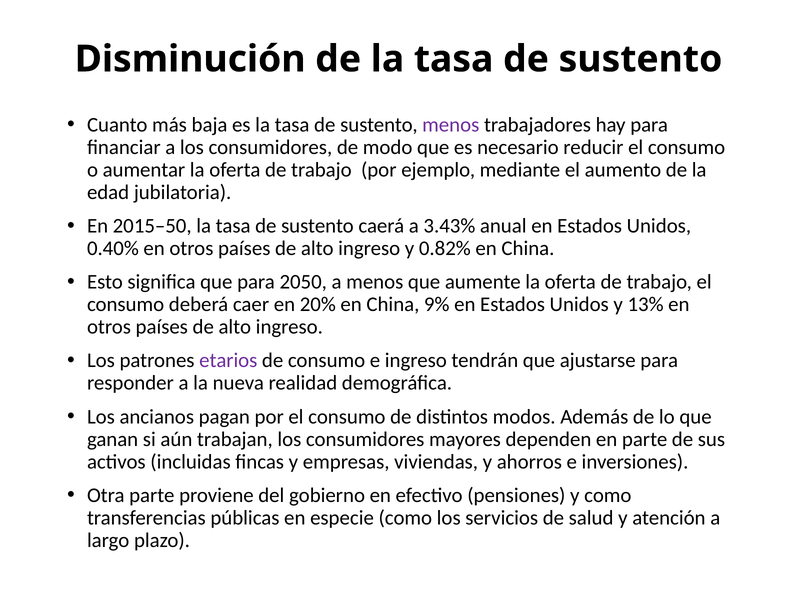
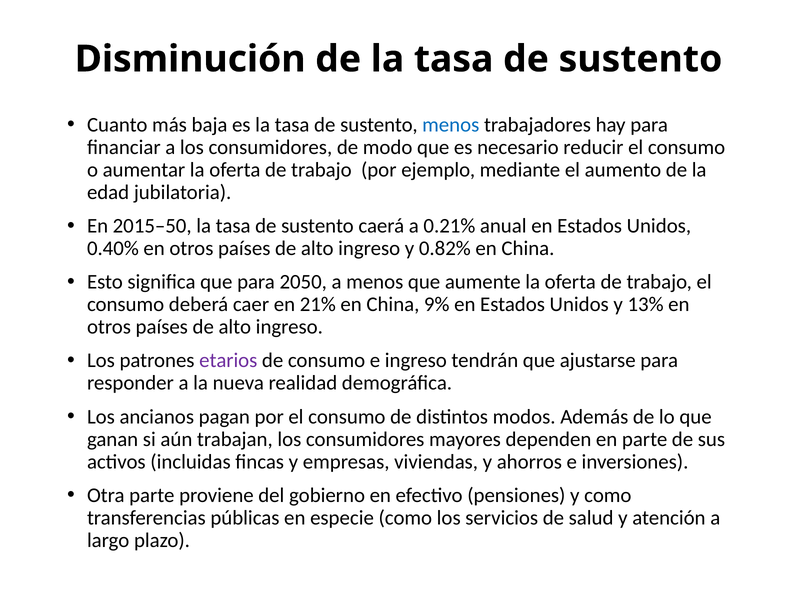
menos colour: purple -> blue (451, 125)
3.43%: 3.43% -> 0.21% (449, 226)
20%: 20% -> 21% (318, 305)
